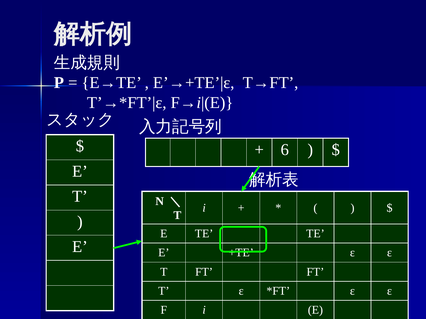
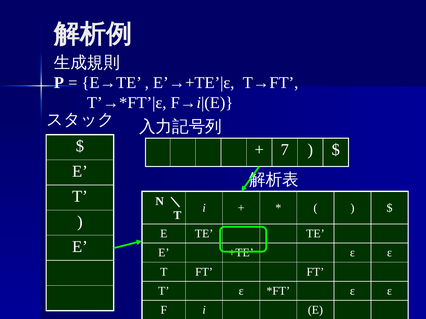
6: 6 -> 7 (285, 150)
